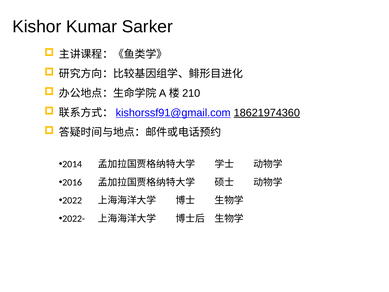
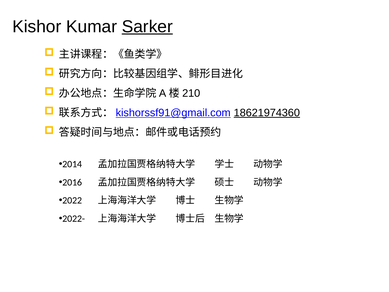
Sarker underline: none -> present (147, 27)
